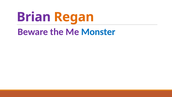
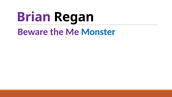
Regan colour: orange -> black (74, 17)
